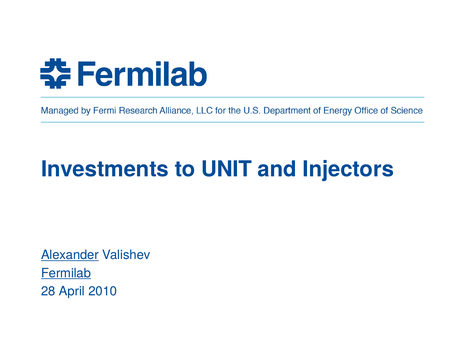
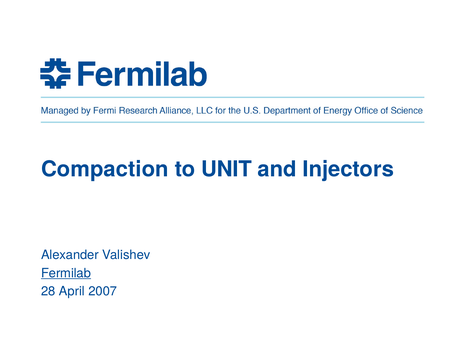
Investments: Investments -> Compaction (105, 169)
Alexander underline: present -> none (70, 255)
2010: 2010 -> 2007 (103, 291)
